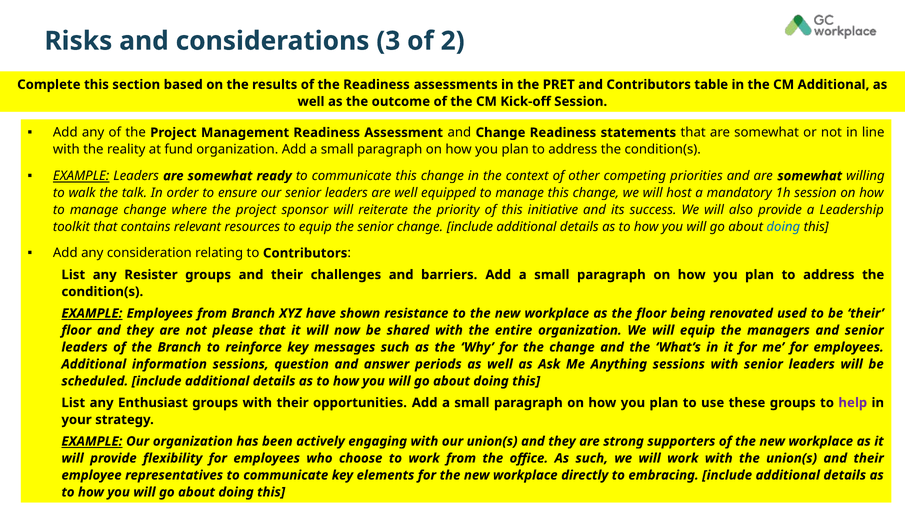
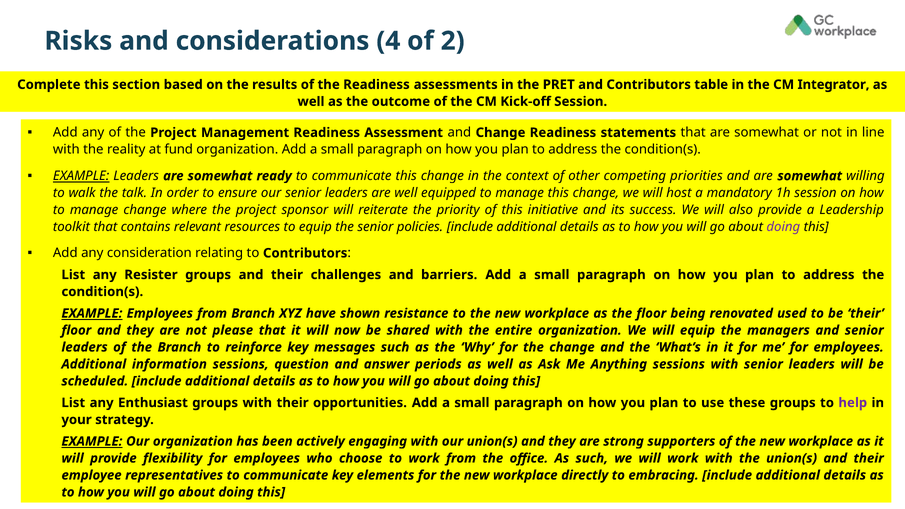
3: 3 -> 4 (388, 41)
CM Additional: Additional -> Integrator (834, 85)
senior change: change -> policies (420, 227)
doing colour: blue -> purple (783, 227)
